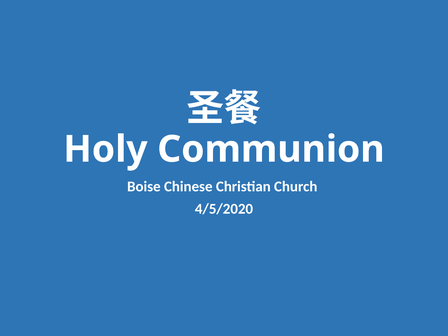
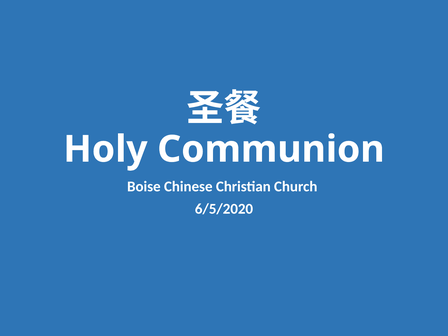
4/5/2020: 4/5/2020 -> 6/5/2020 (224, 209)
